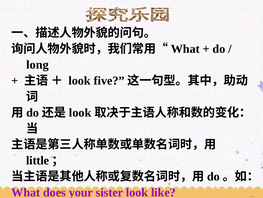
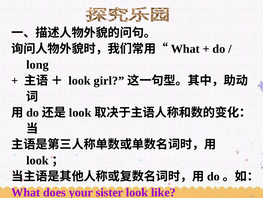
five: five -> girl (109, 80)
little: little -> look (37, 160)
